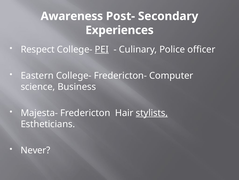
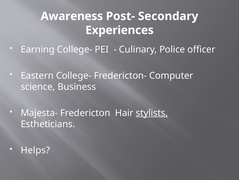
Respect: Respect -> Earning (38, 49)
PEI underline: present -> none (102, 49)
Never: Never -> Helps (35, 150)
